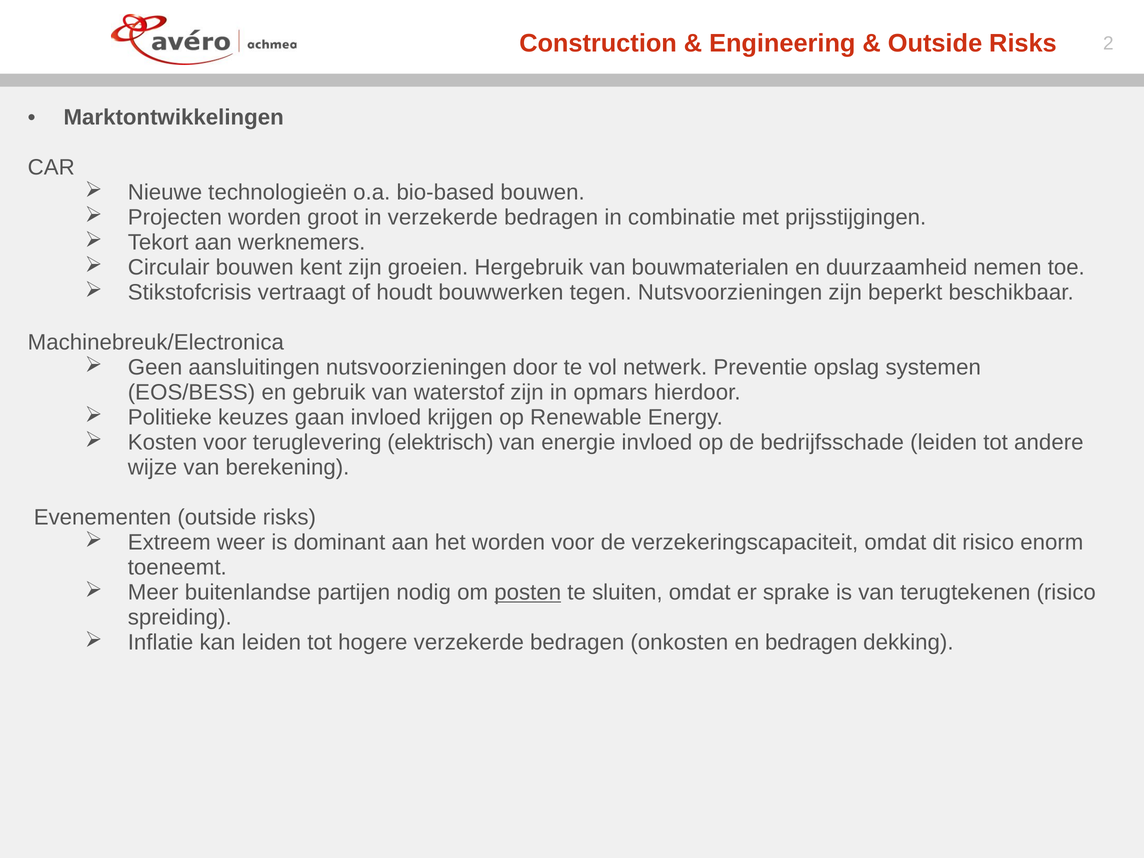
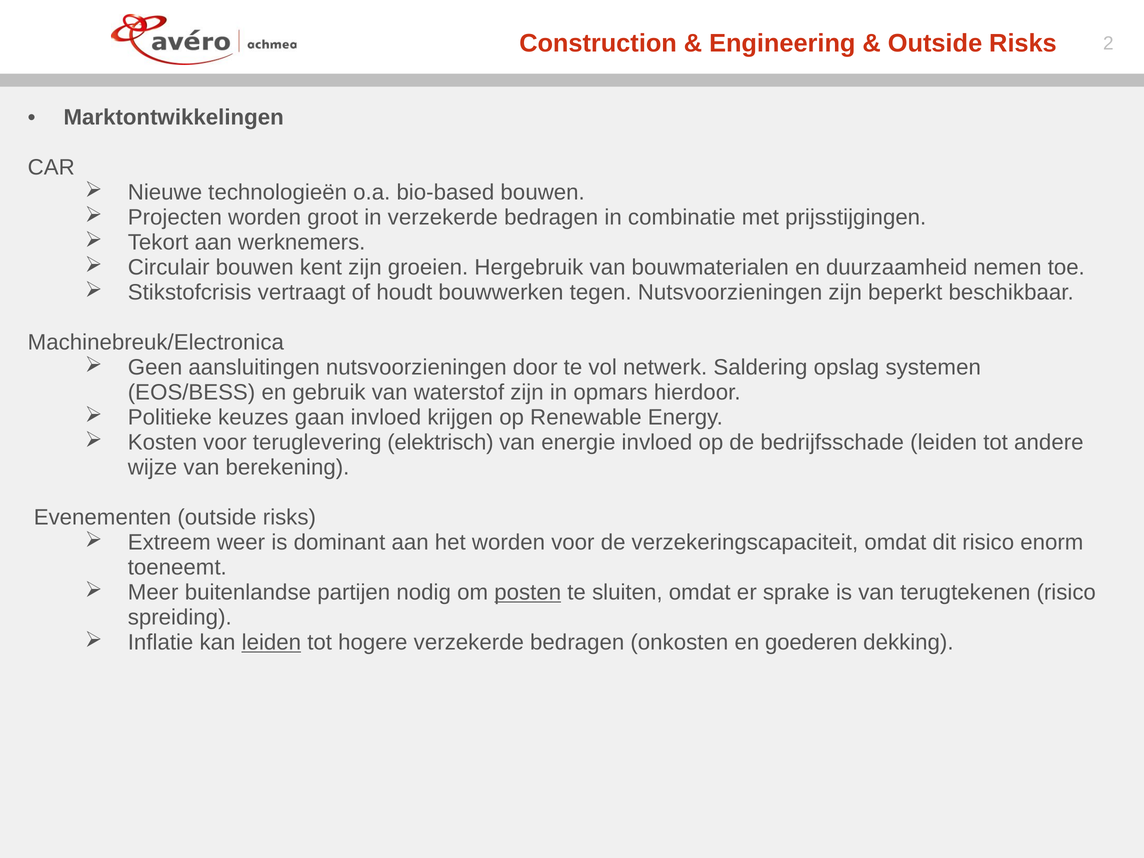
Preventie: Preventie -> Saldering (760, 368)
leiden underline: none -> present (271, 642)
en bedragen: bedragen -> goederen (811, 642)
